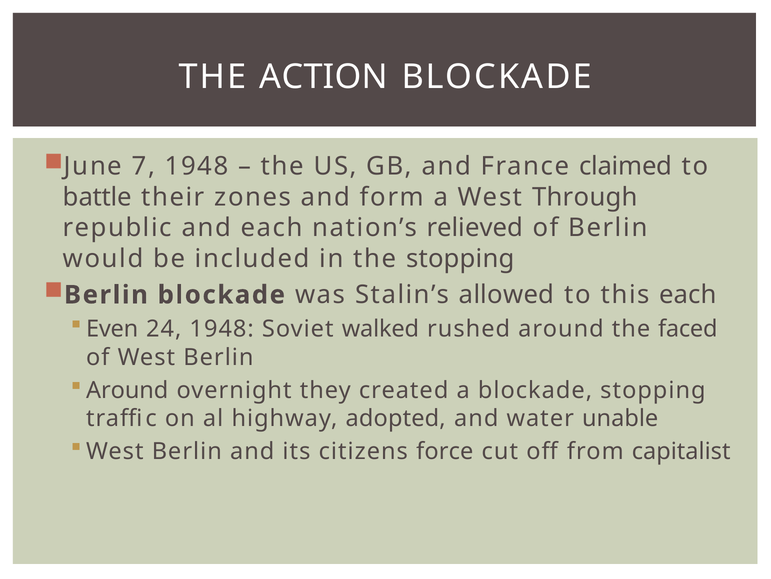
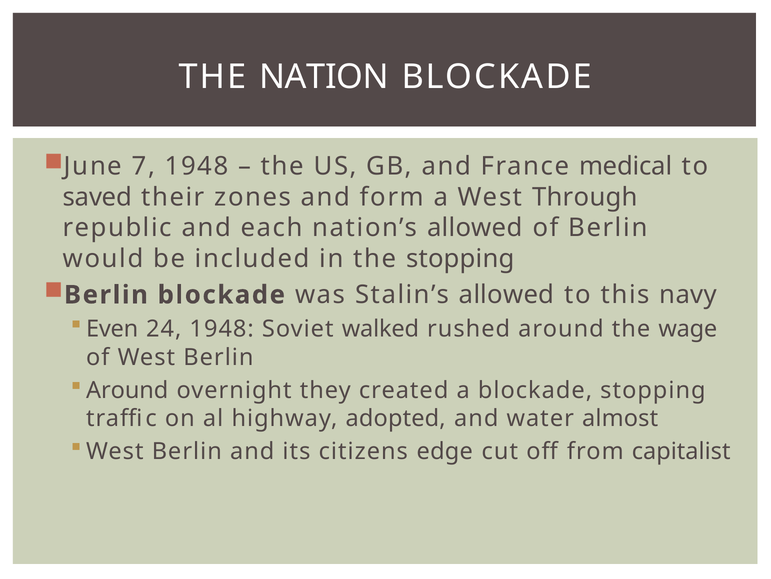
ACTION: ACTION -> NATION (324, 77)
claimed: claimed -> medical (626, 166)
battle: battle -> saved (97, 197)
nation’s relieved: relieved -> allowed (475, 228)
this each: each -> navy (688, 295)
faced: faced -> wage (688, 329)
unable: unable -> almost (620, 418)
force: force -> edge (445, 451)
